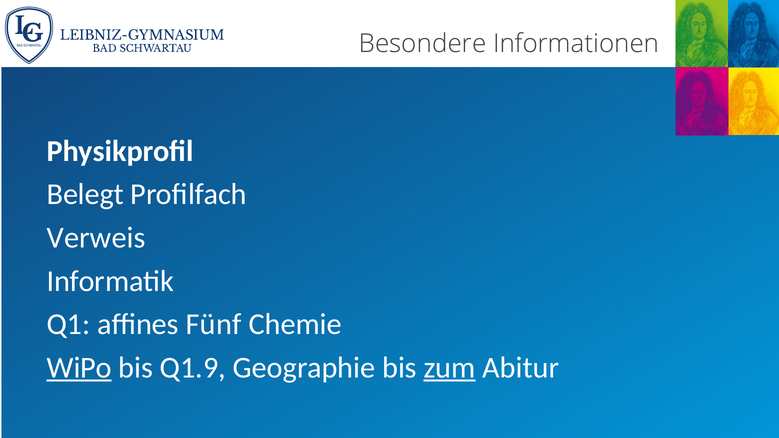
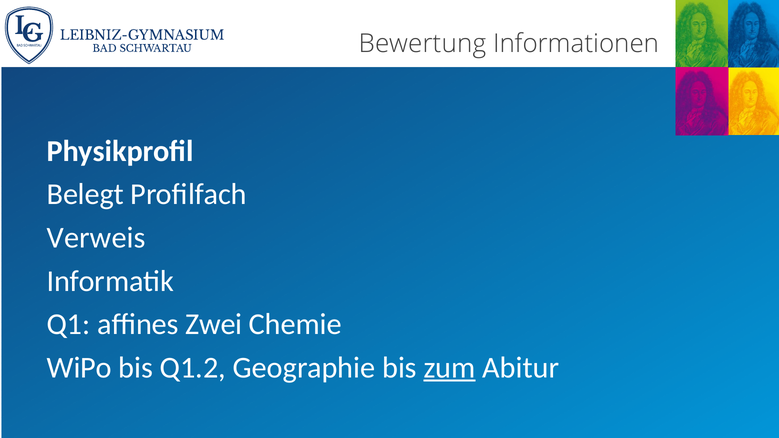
Besondere: Besondere -> Bewertung (422, 44)
Fünf: Fünf -> Zwei (214, 324)
WiPo underline: present -> none (79, 368)
Q1.9: Q1.9 -> Q1.2 (193, 368)
